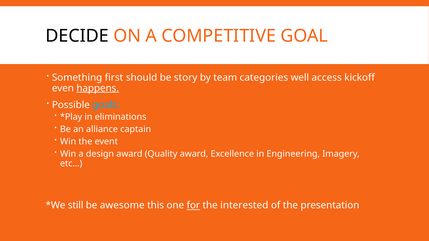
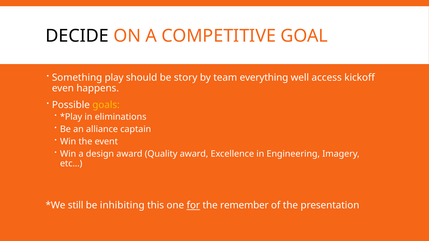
first: first -> play (114, 78)
categories: categories -> everything (264, 78)
happens underline: present -> none (98, 88)
goals colour: light blue -> yellow (106, 105)
awesome: awesome -> inhibiting (122, 206)
interested: interested -> remember (244, 206)
